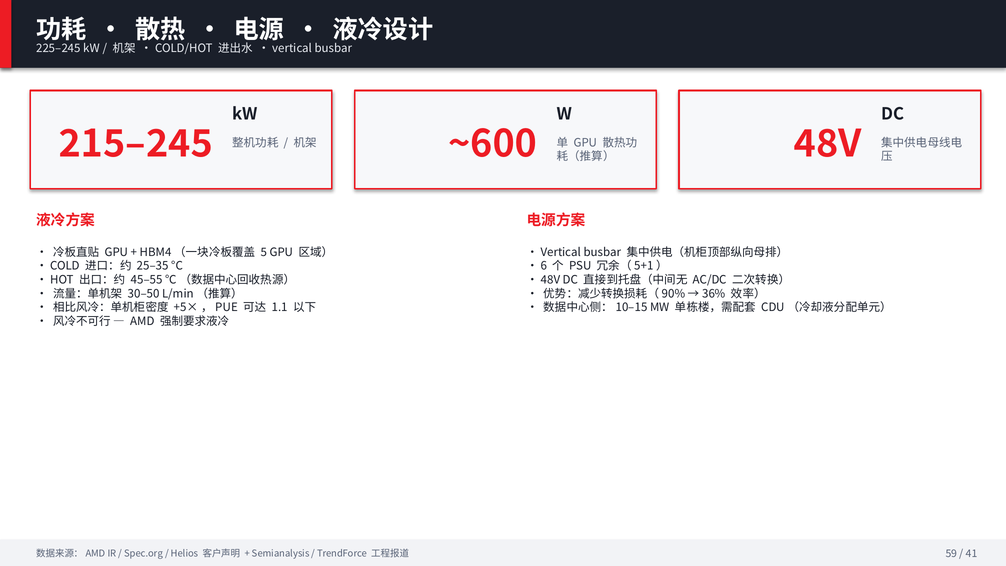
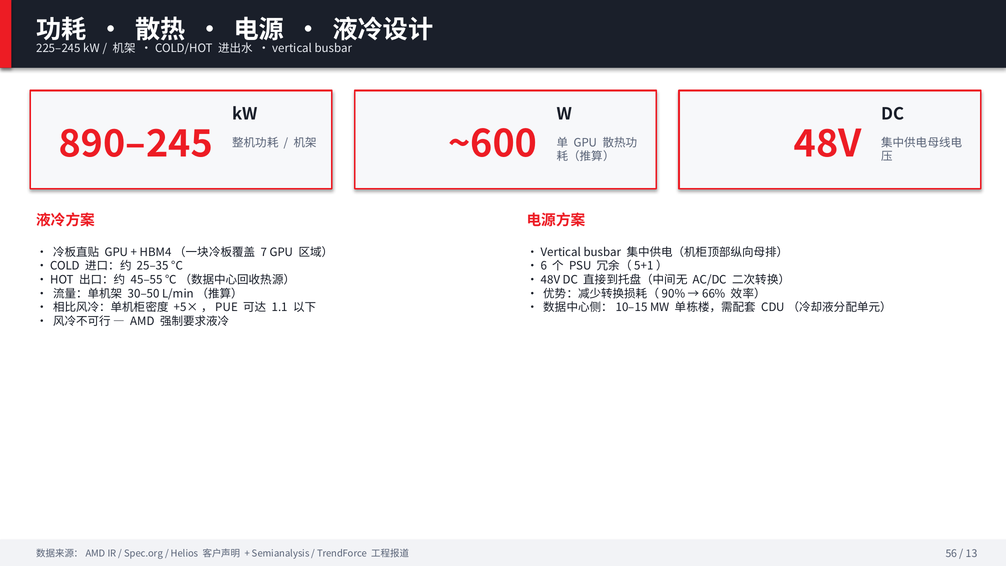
215–245: 215–245 -> 890–245 (136, 144)
5: 5 -> 7 (264, 252)
36%: 36% -> 66% (714, 294)
59: 59 -> 56 (951, 554)
41: 41 -> 13 (972, 554)
